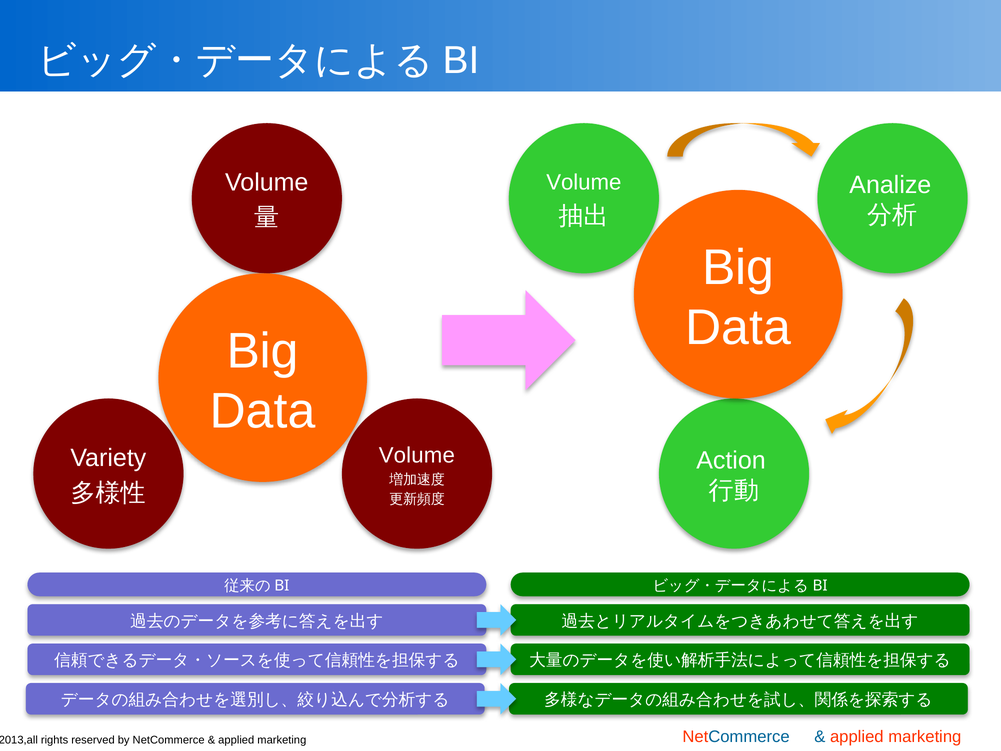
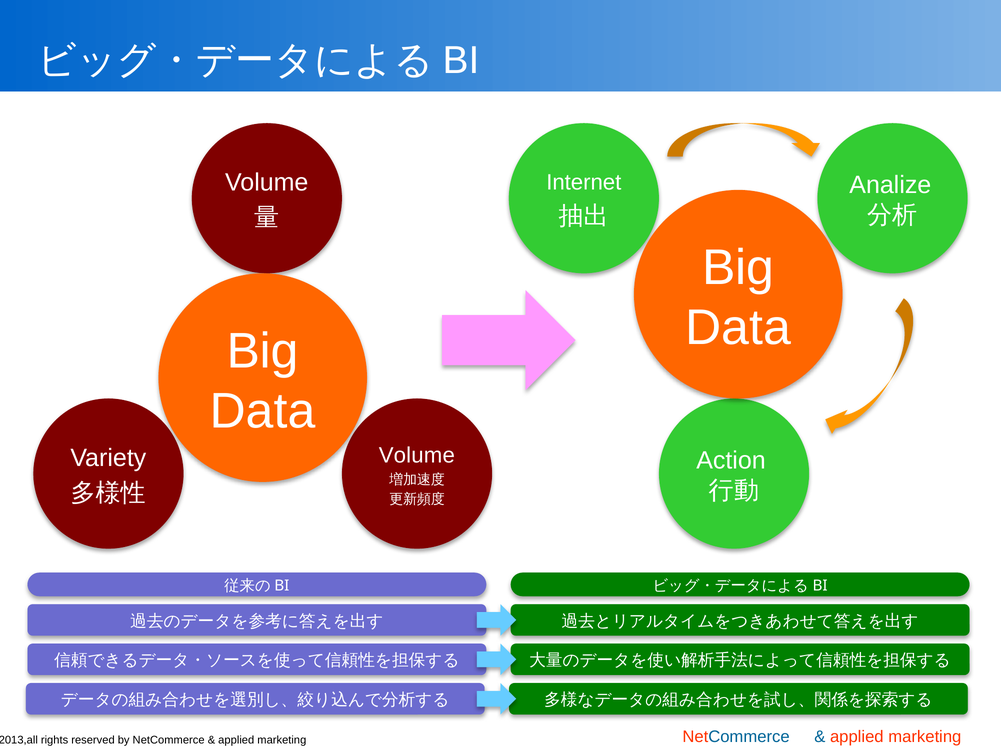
Volume: Volume -> Internet (584, 182)
